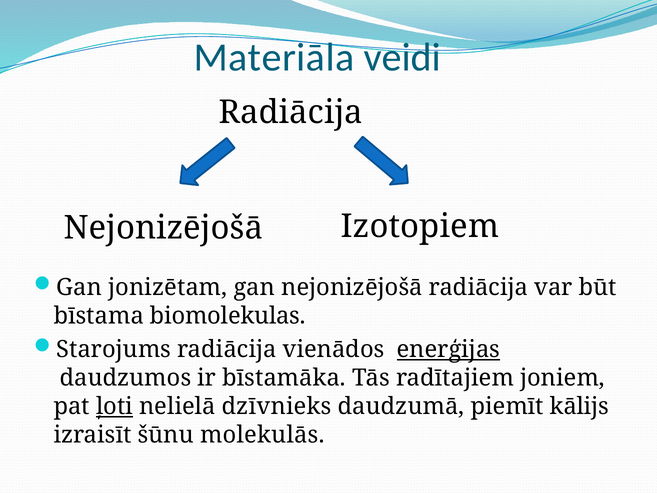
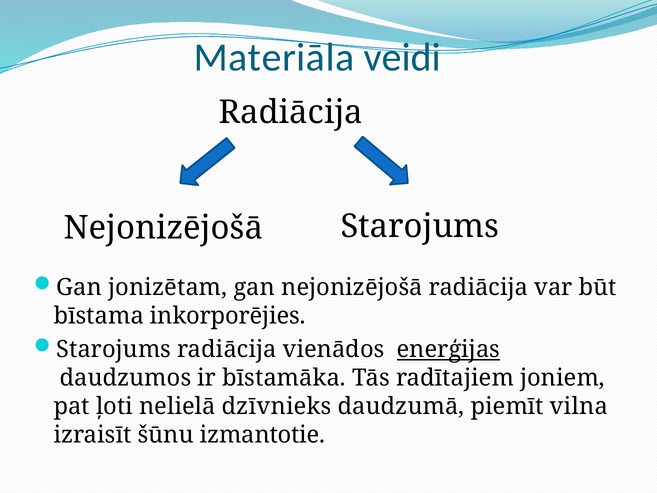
Nejonizējošā Izotopiem: Izotopiem -> Starojums (420, 226)
biomolekulas: biomolekulas -> inkorporējies (228, 316)
ļoti underline: present -> none (114, 406)
kālijs: kālijs -> vilna (579, 406)
molekulās: molekulās -> izmantotie (263, 435)
